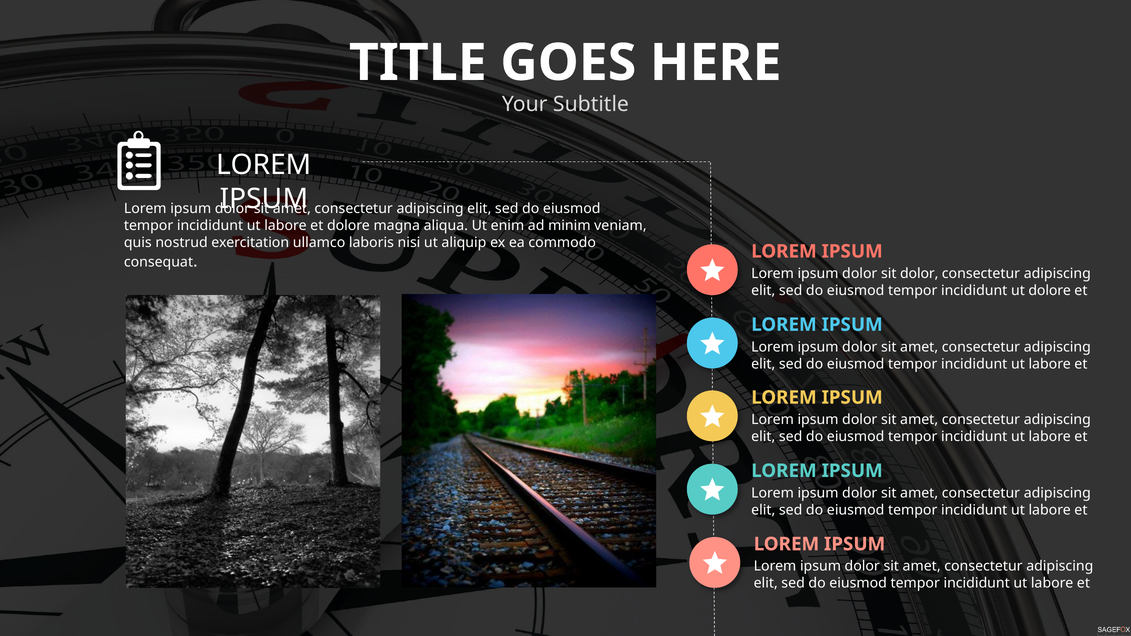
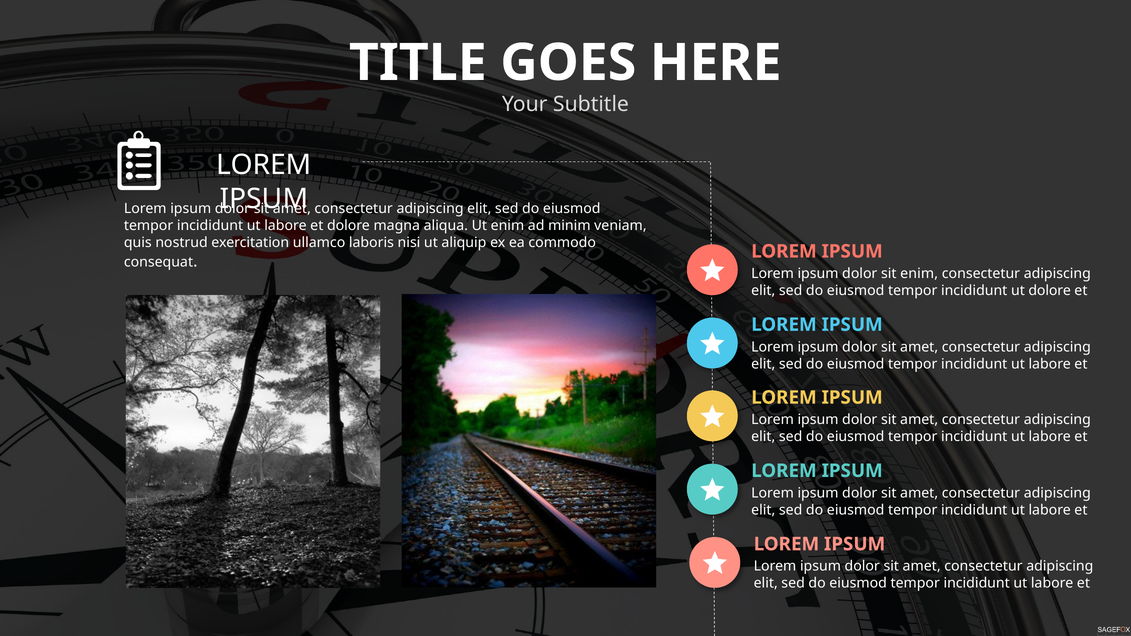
sit dolor: dolor -> enim (919, 274)
